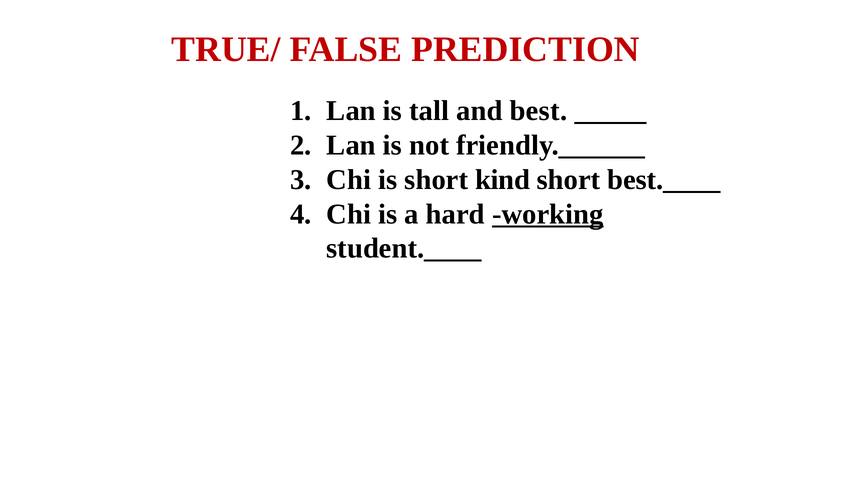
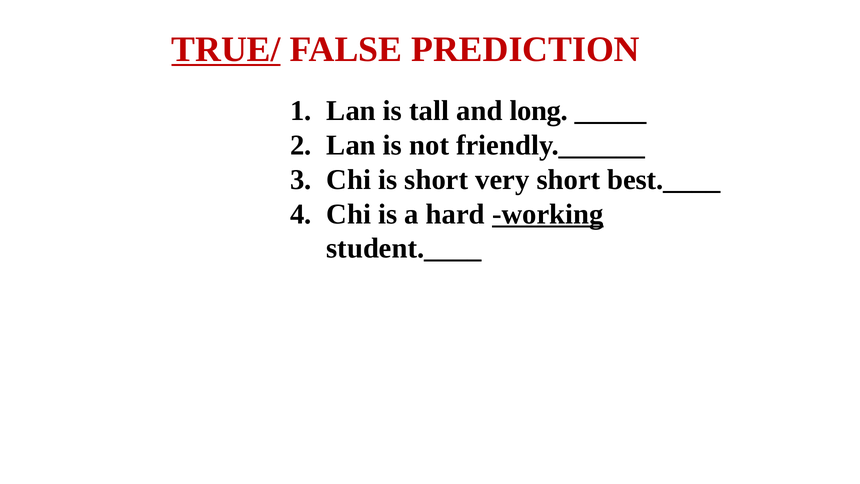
TRUE/ underline: none -> present (226, 50)
best: best -> long (539, 111)
kind: kind -> very (502, 180)
